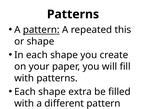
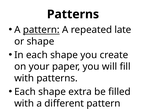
this: this -> late (123, 30)
